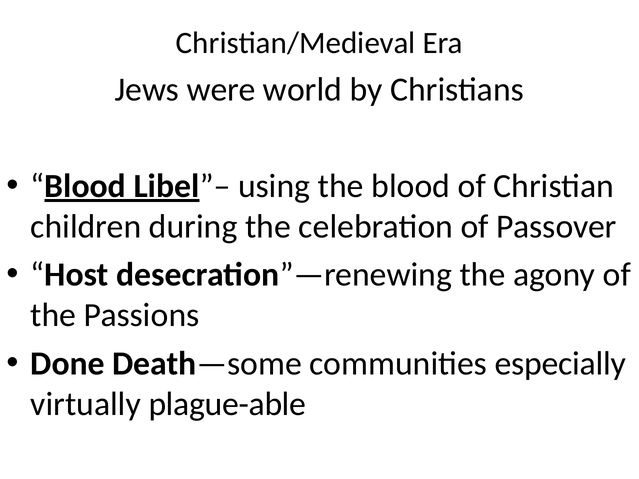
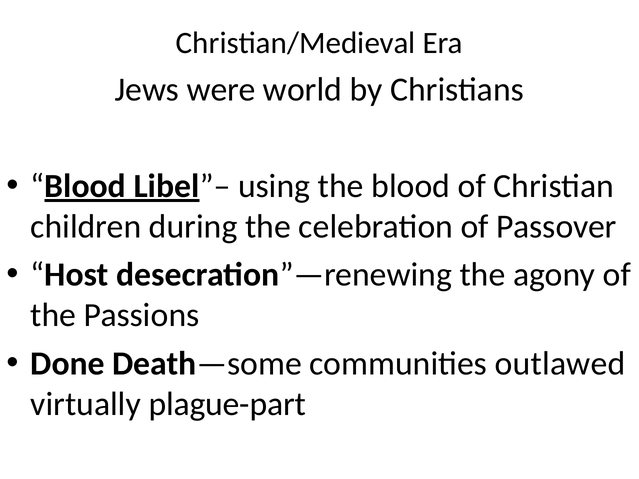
especially: especially -> outlawed (560, 364)
plague-able: plague-able -> plague-part (227, 404)
